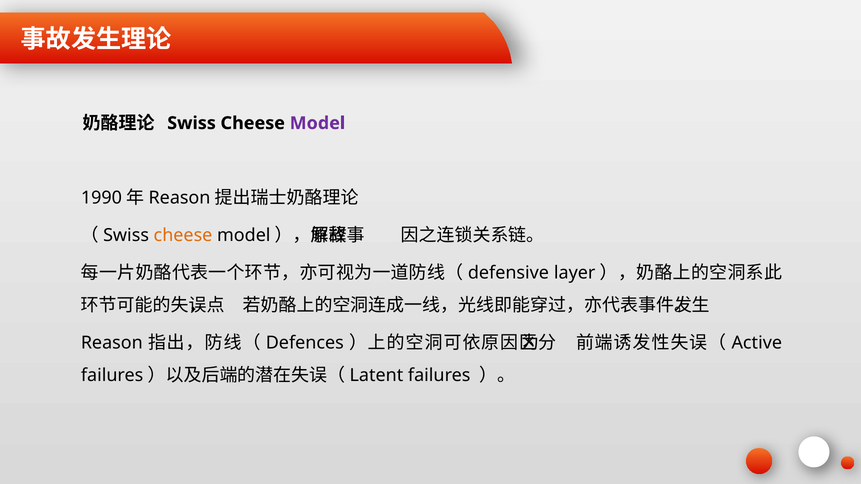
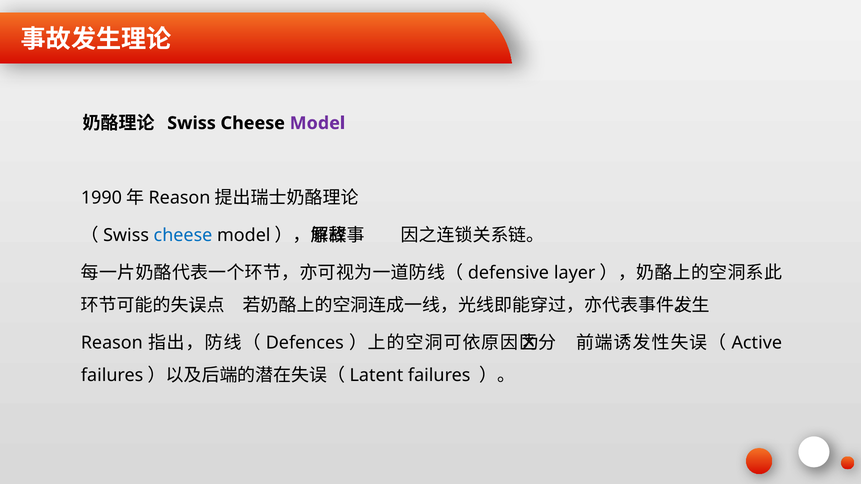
cheese colour: orange -> blue (183, 236)
